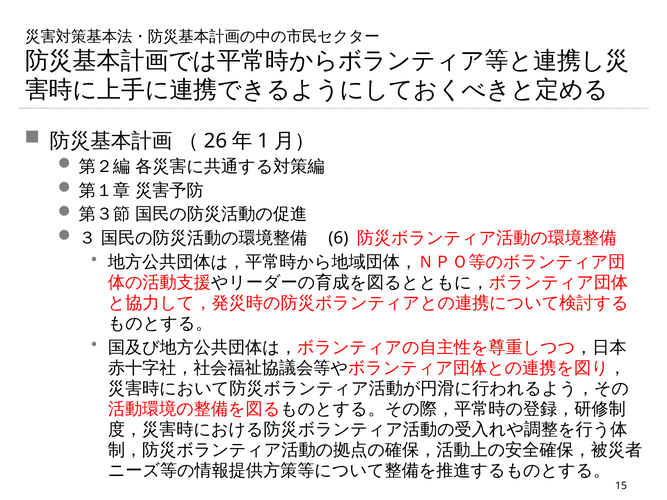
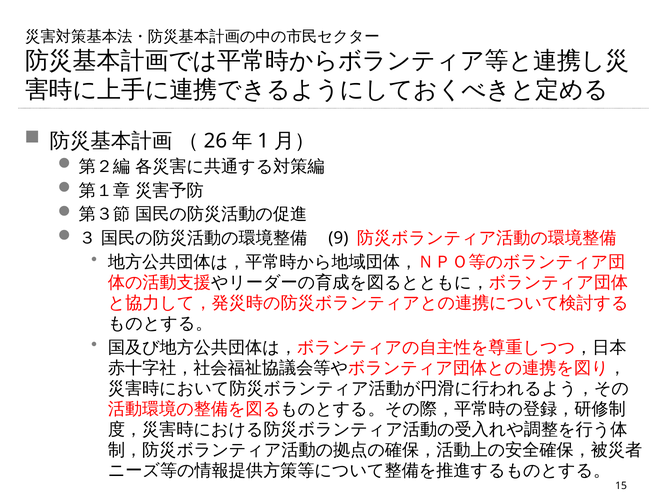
6: 6 -> 9 (338, 238)
